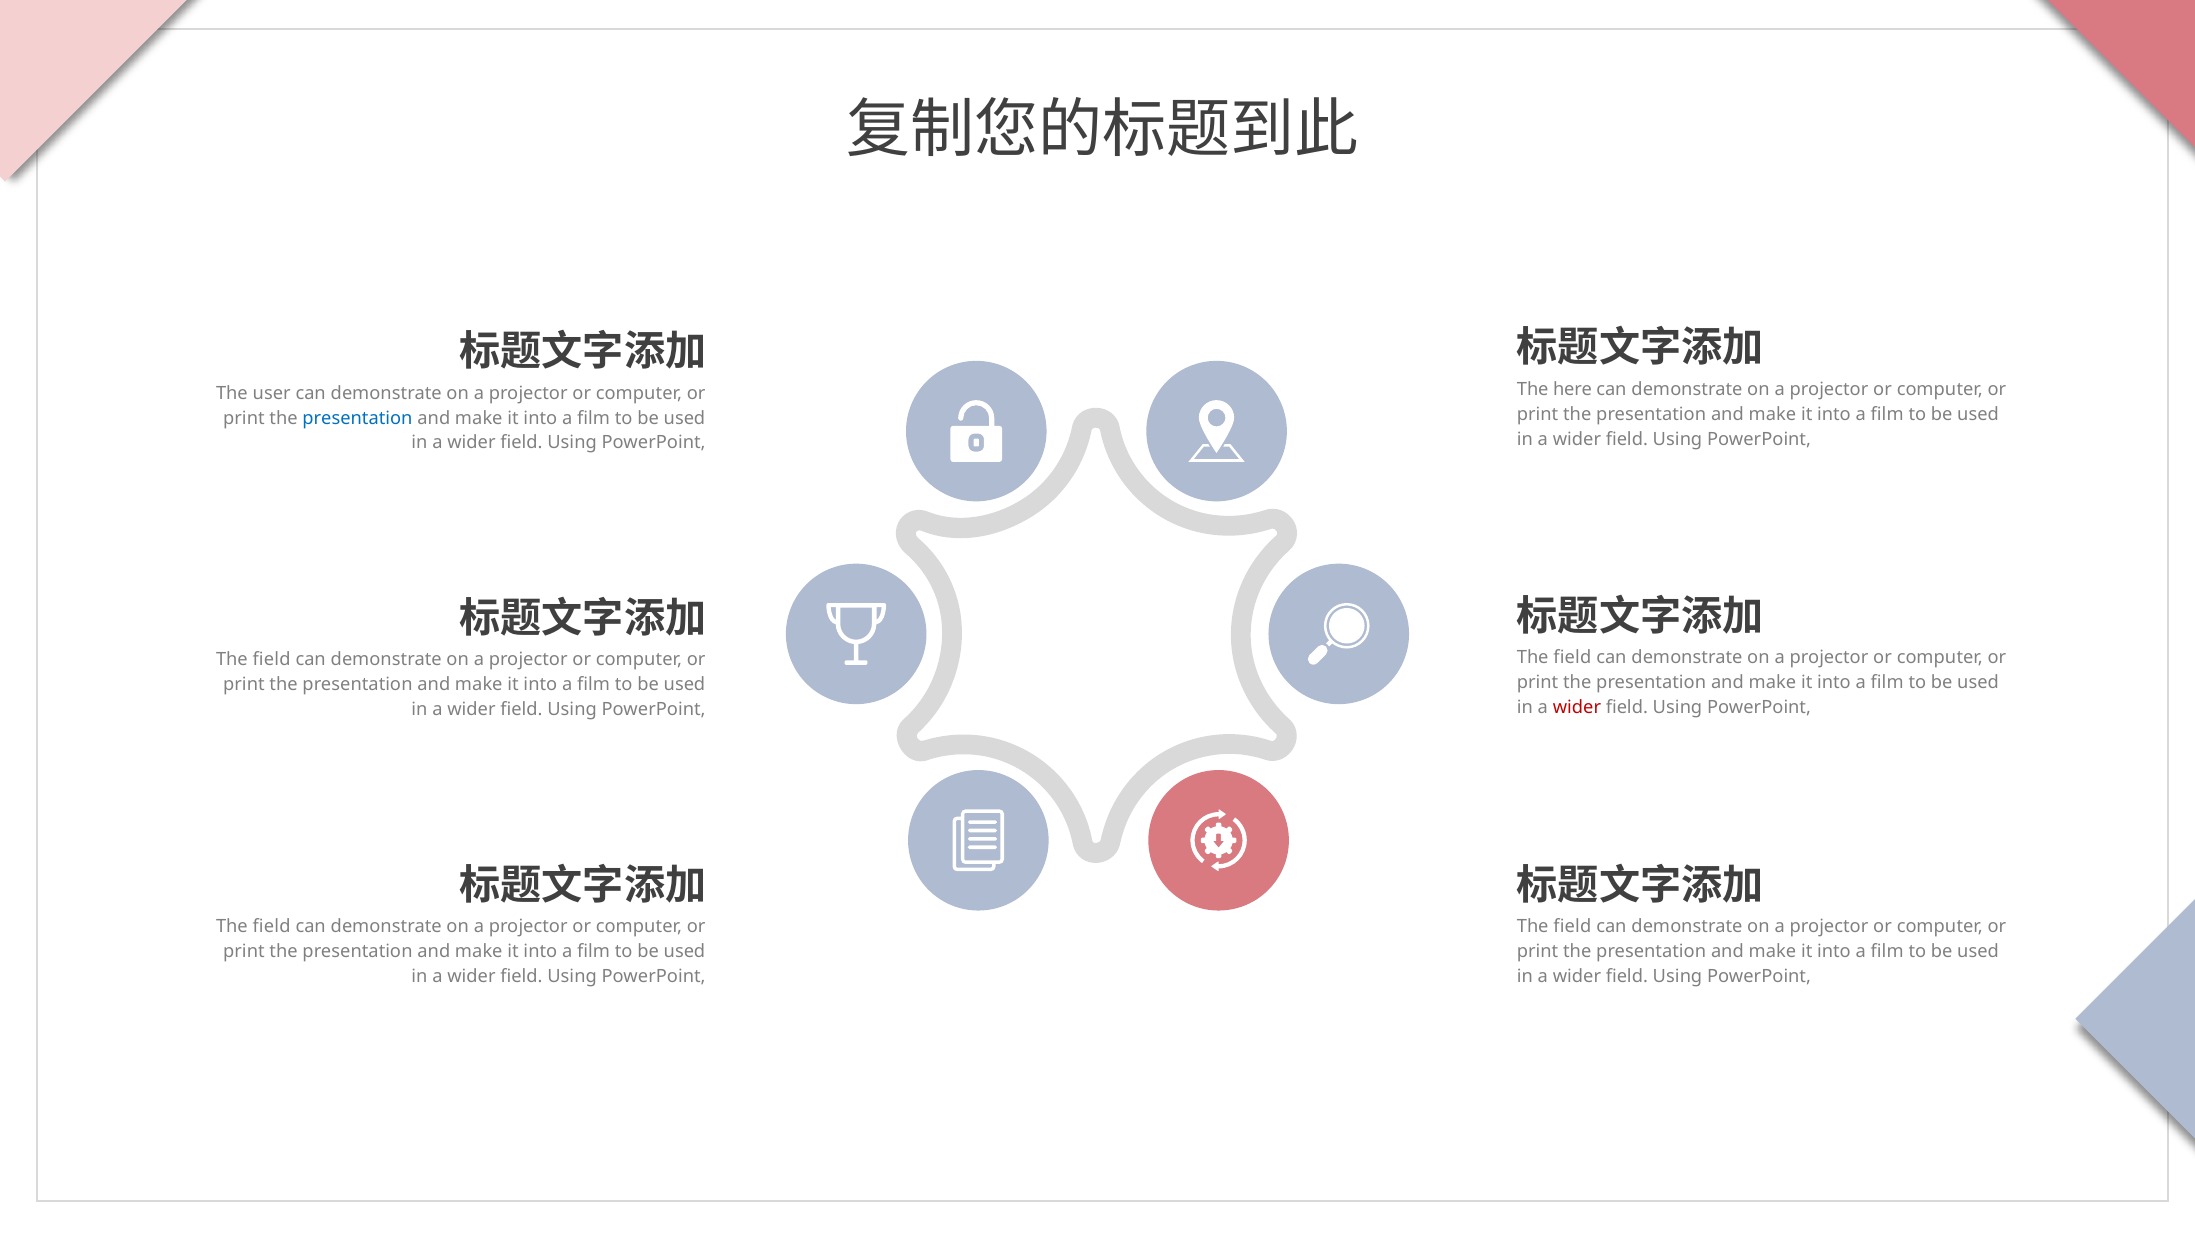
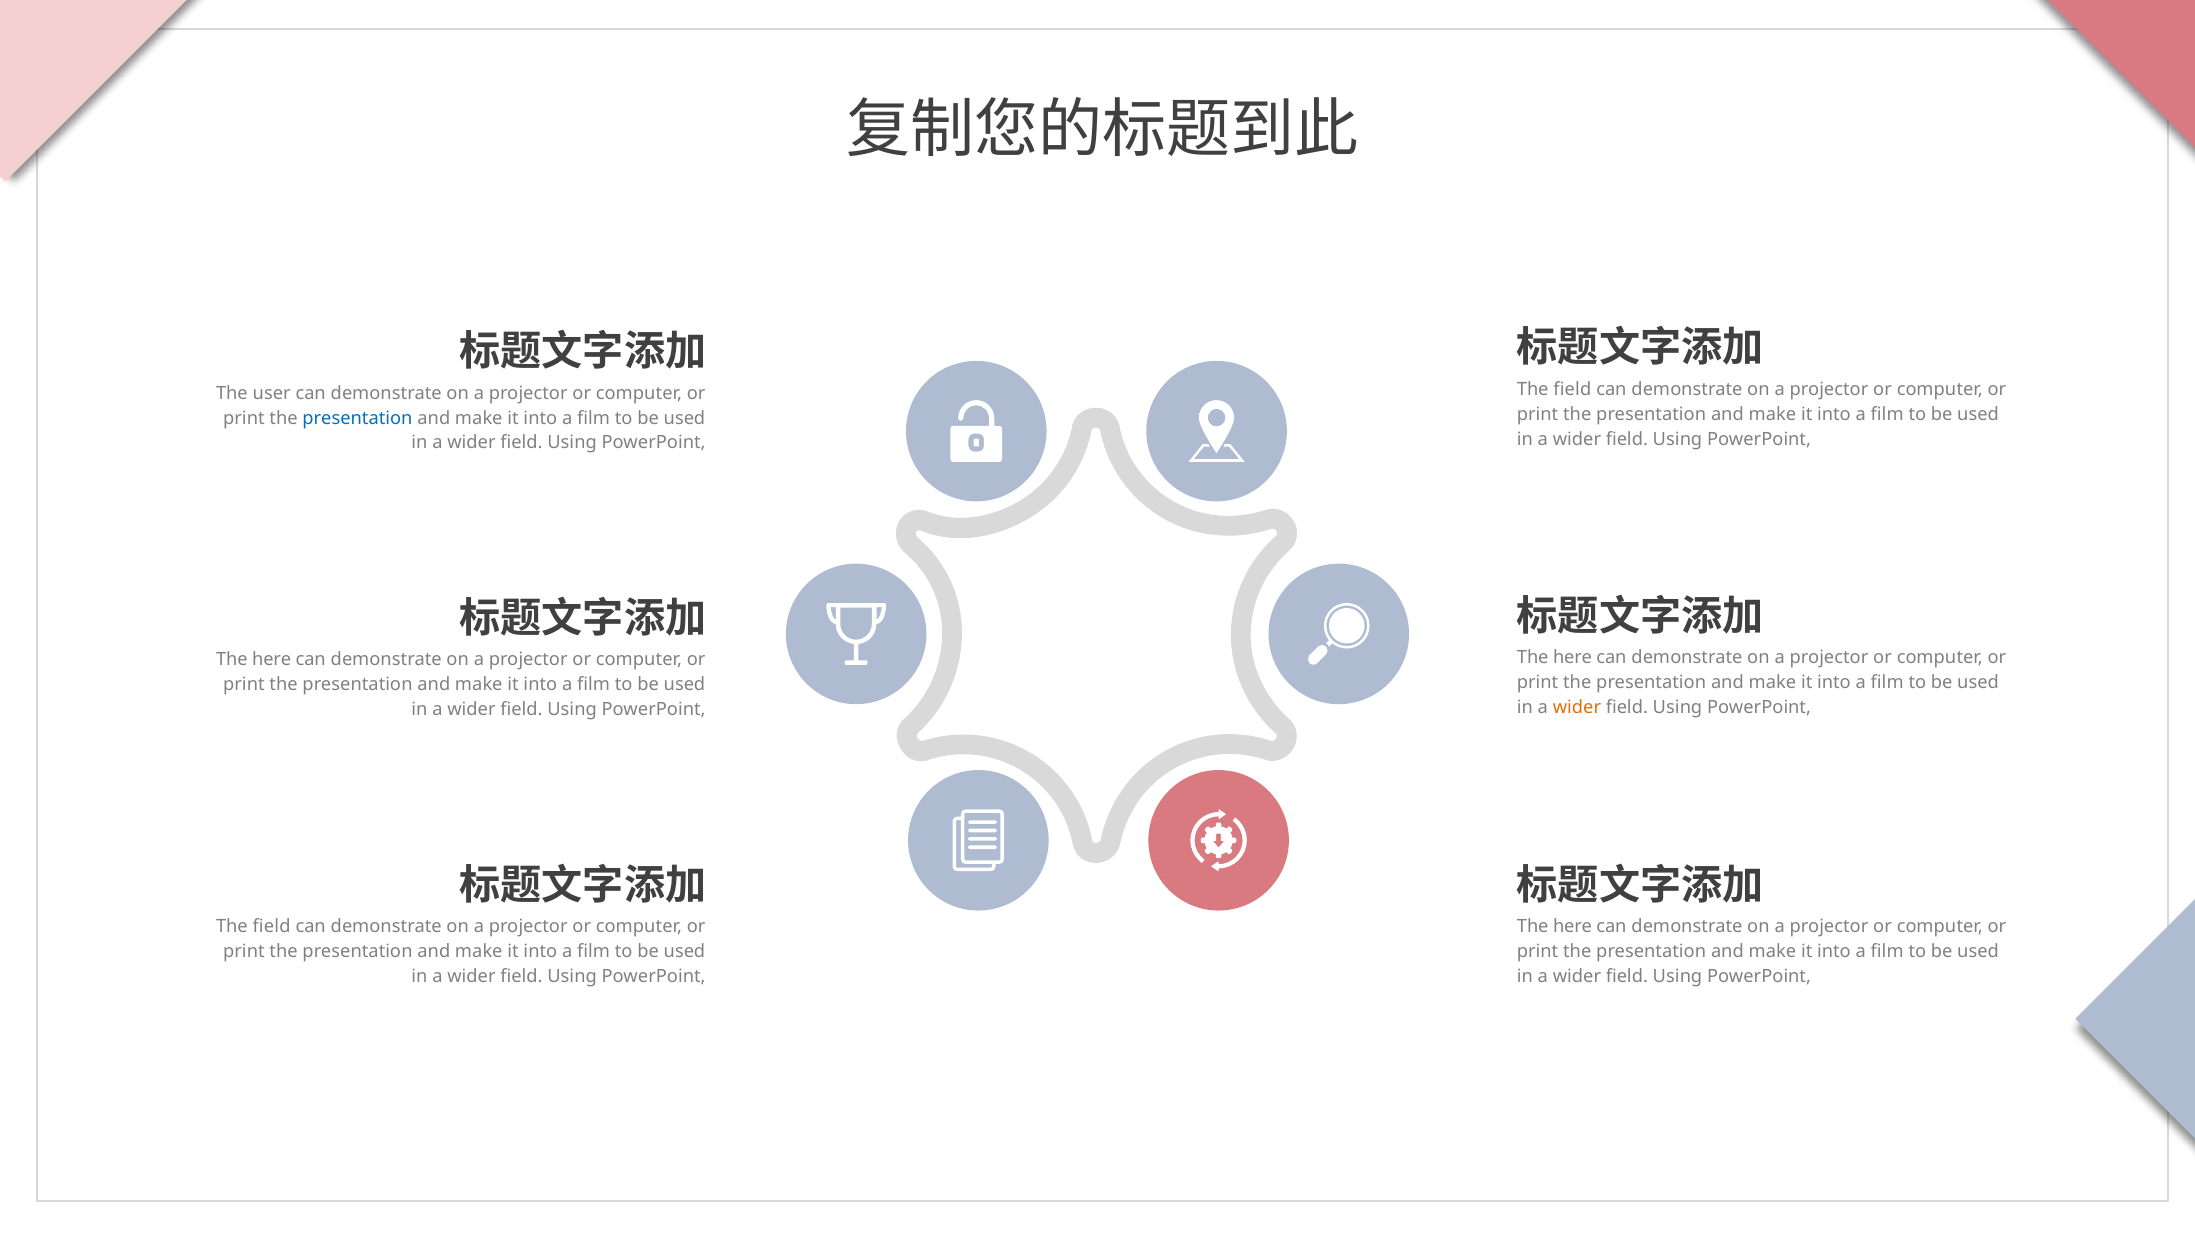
here: here -> field (1572, 389)
field: field -> here (1572, 658)
field: field -> here (272, 660)
wider colour: red -> orange (1577, 708)
field: field -> here (1572, 927)
